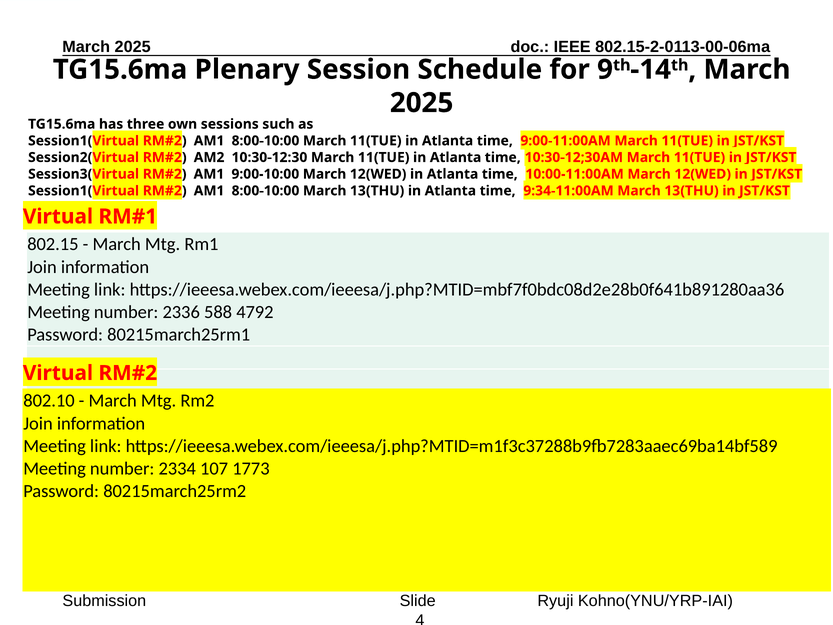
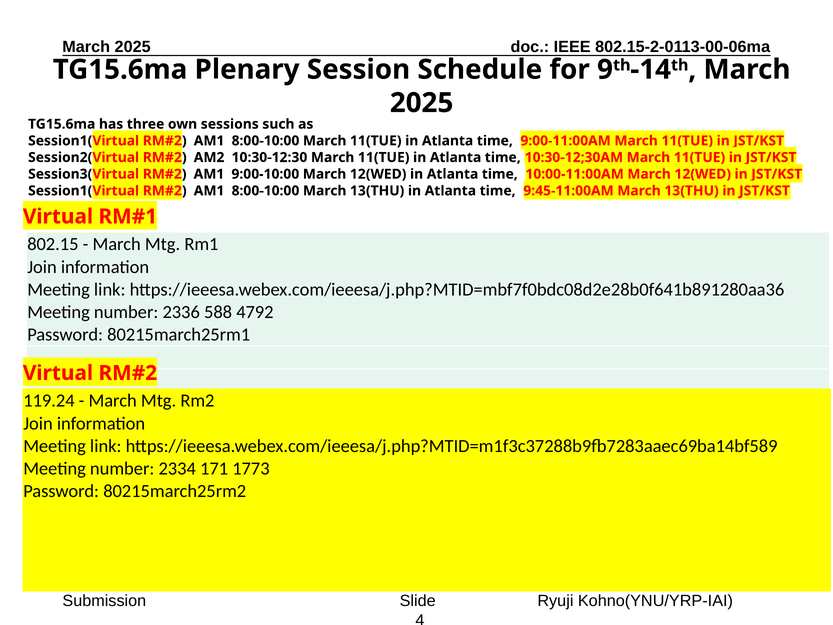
9:34-11:00AM: 9:34-11:00AM -> 9:45-11:00AM (569, 191)
802.10: 802.10 -> 119.24 (49, 401)
107: 107 -> 171 (214, 469)
